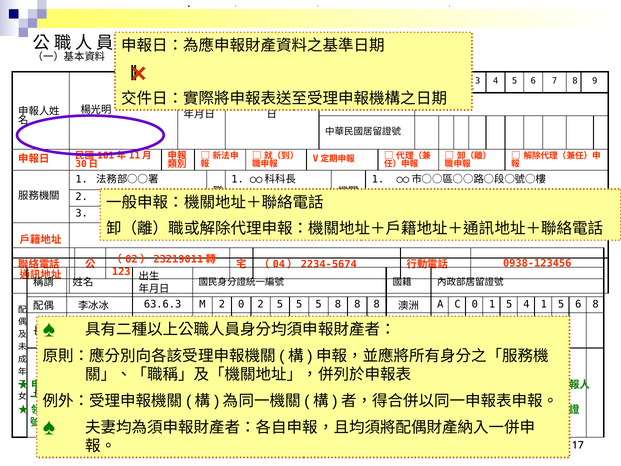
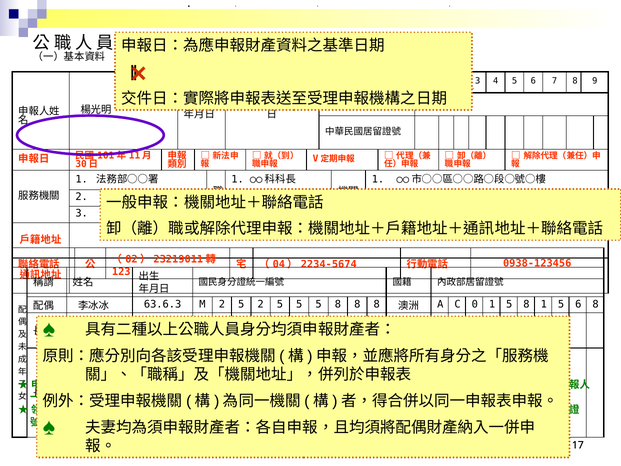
M 2 0: 0 -> 5 (241, 304)
1 5 4: 4 -> 8 (526, 304)
